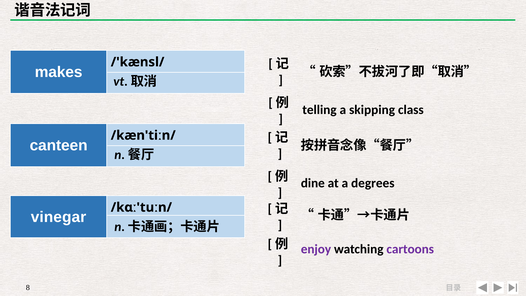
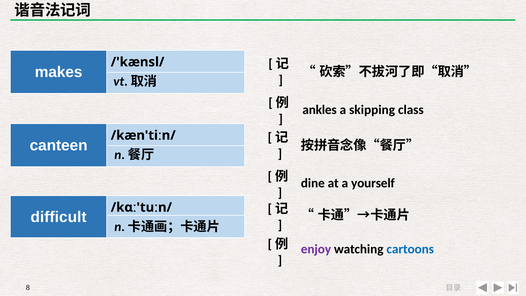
telling: telling -> ankles (320, 110)
degrees: degrees -> yourself (373, 183)
vinegar: vinegar -> difficult (59, 217)
cartoons colour: purple -> blue (410, 249)
